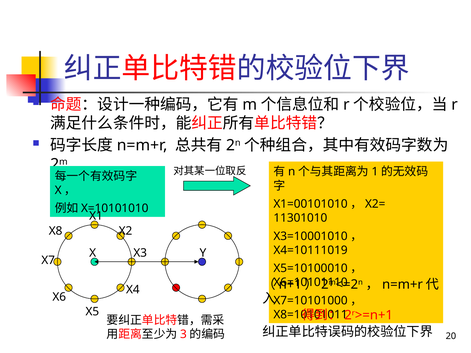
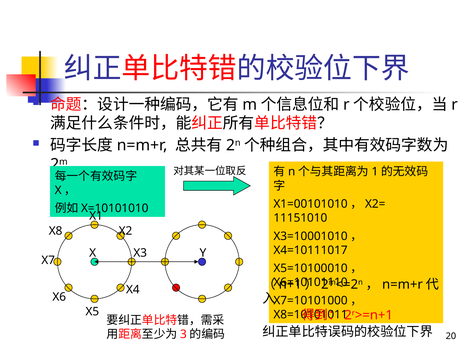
11301010: 11301010 -> 11151010 (300, 218)
X4=10111019: X4=10111019 -> X4=10111017 (311, 250)
